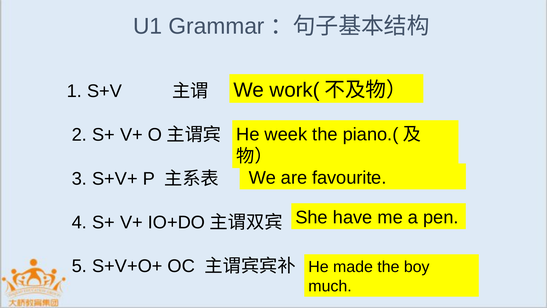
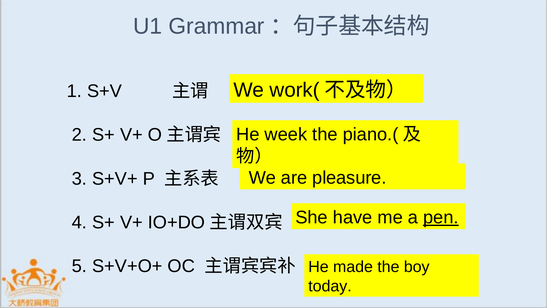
favourite: favourite -> pleasure (349, 178)
pen underline: none -> present (441, 217)
much: much -> today (330, 286)
